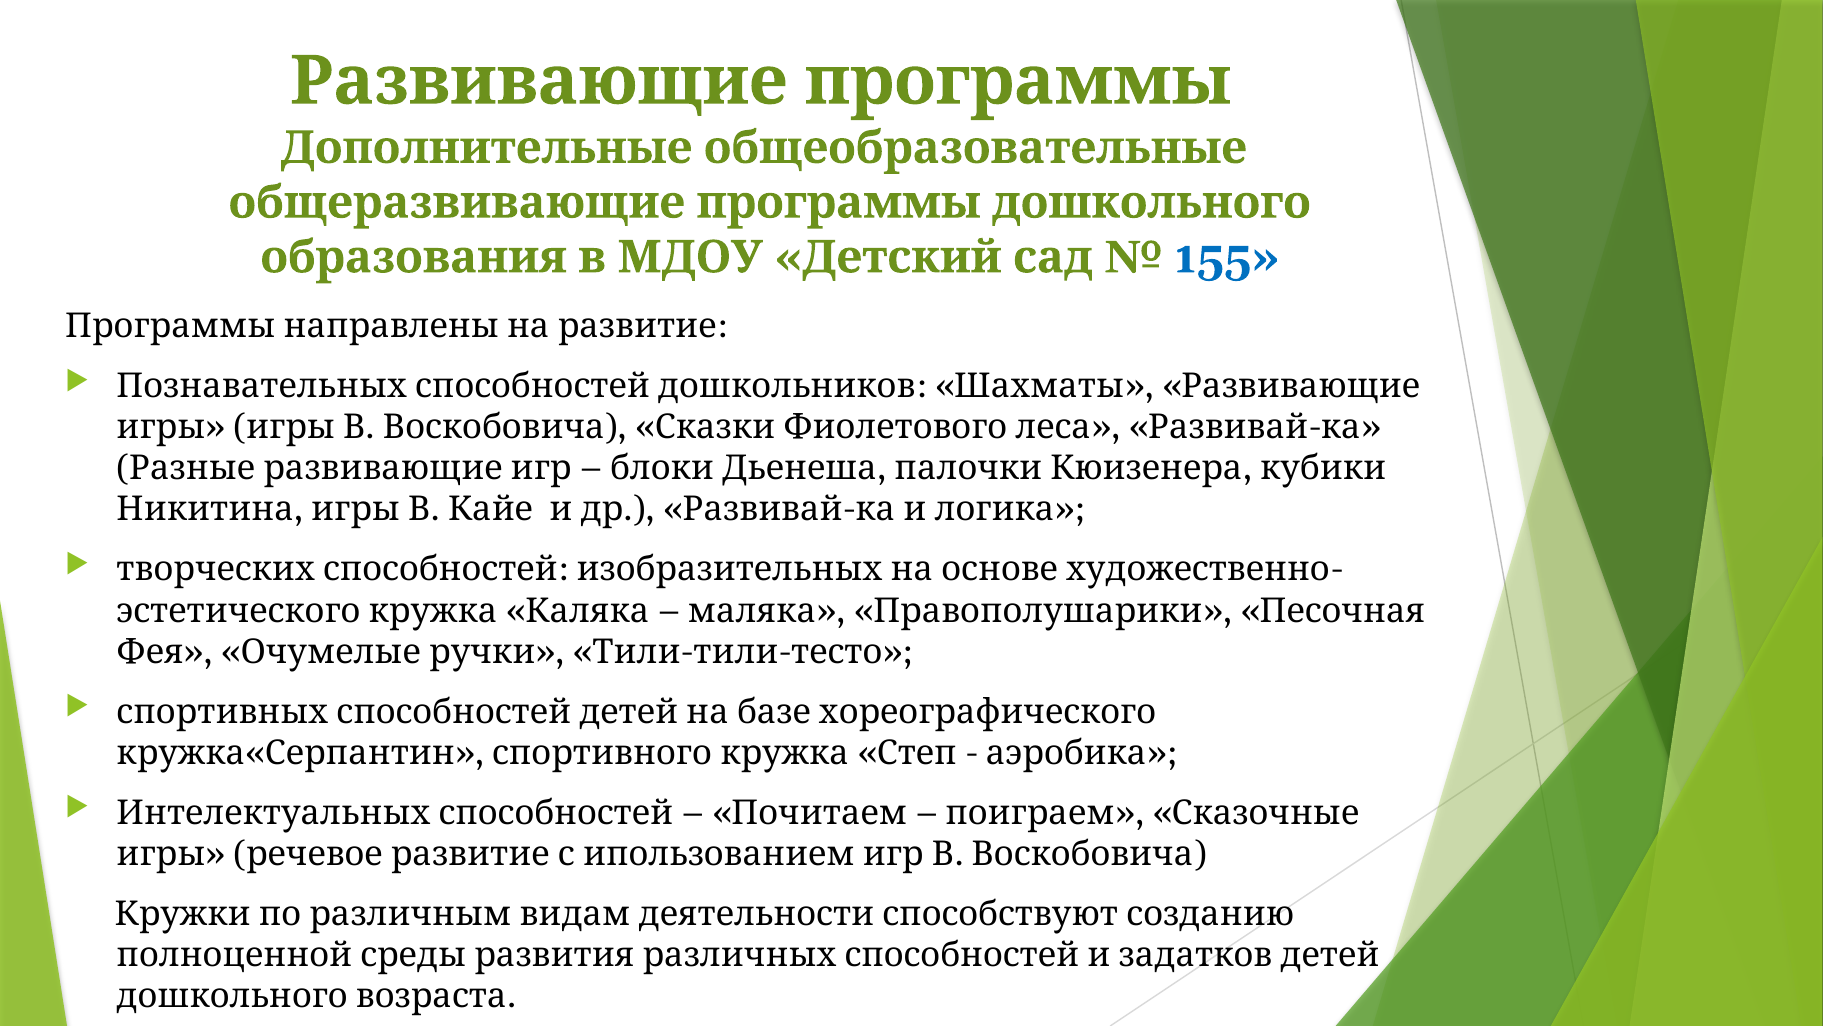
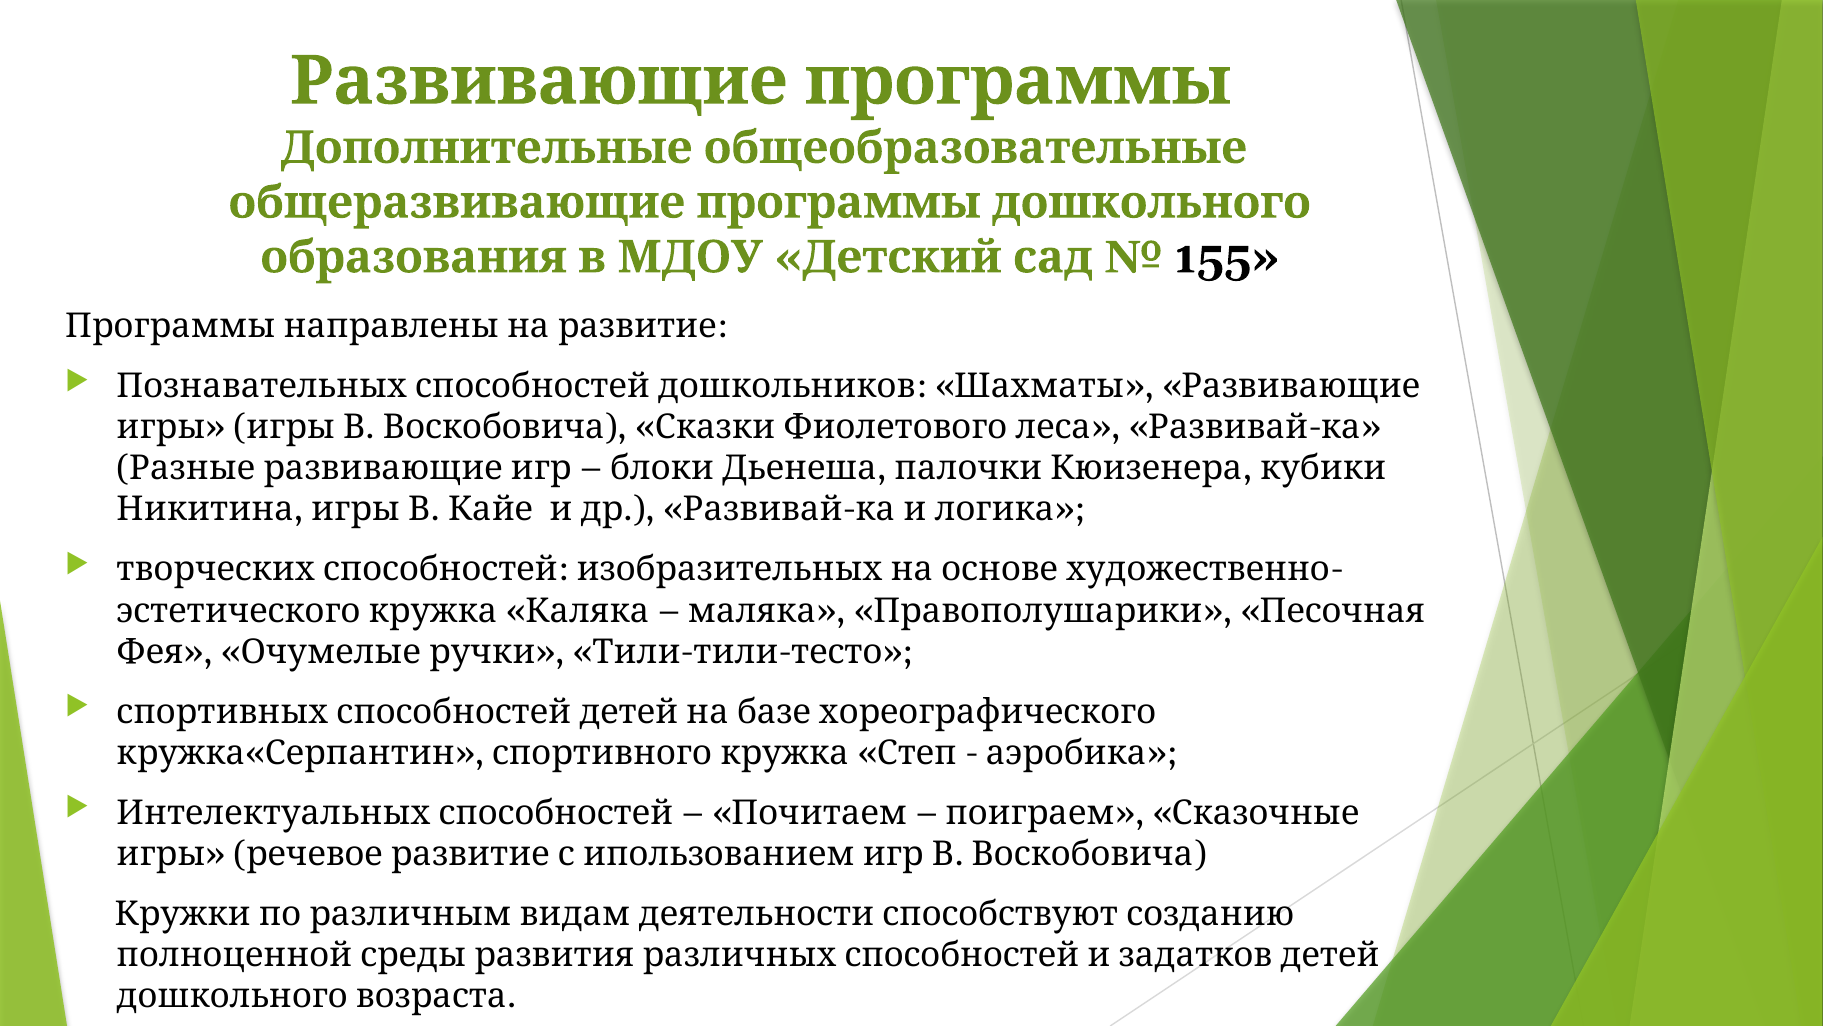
155 colour: blue -> black (1227, 257)
